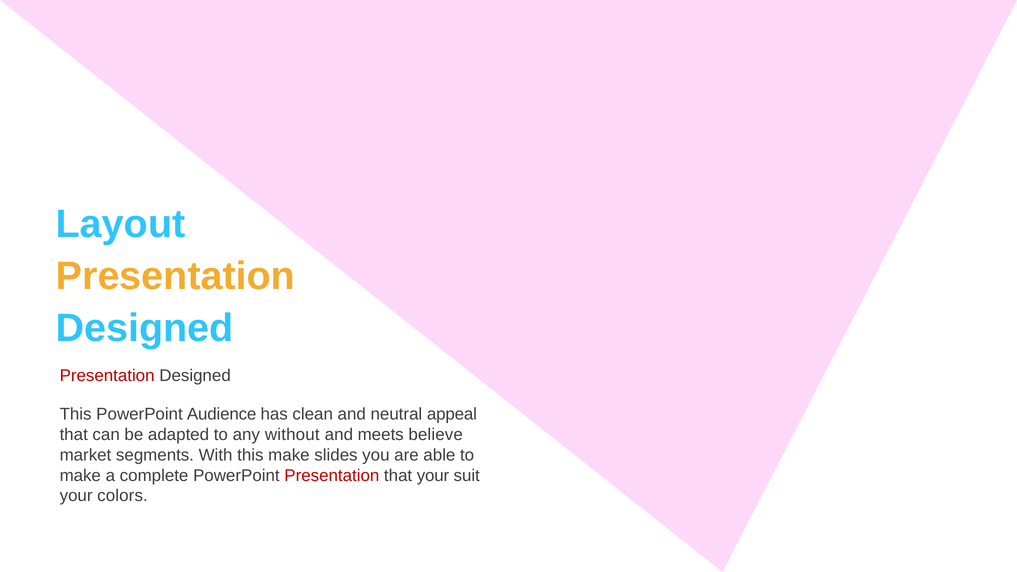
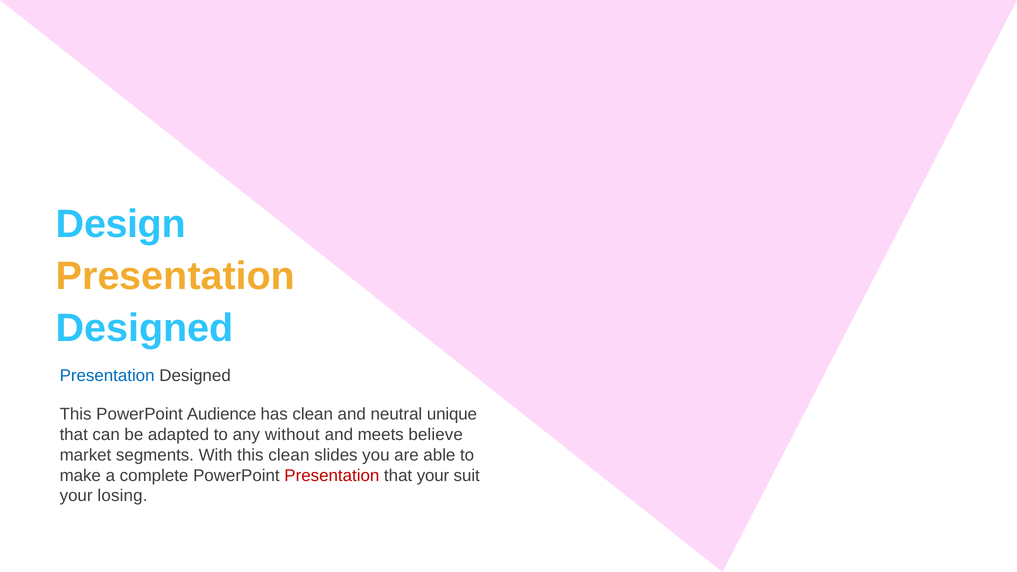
Layout: Layout -> Design (121, 224)
Presentation colour: red -> blue (107, 376)
appeal: appeal -> unique (452, 414)
this make: make -> clean (289, 455)
colors: colors -> losing (122, 496)
